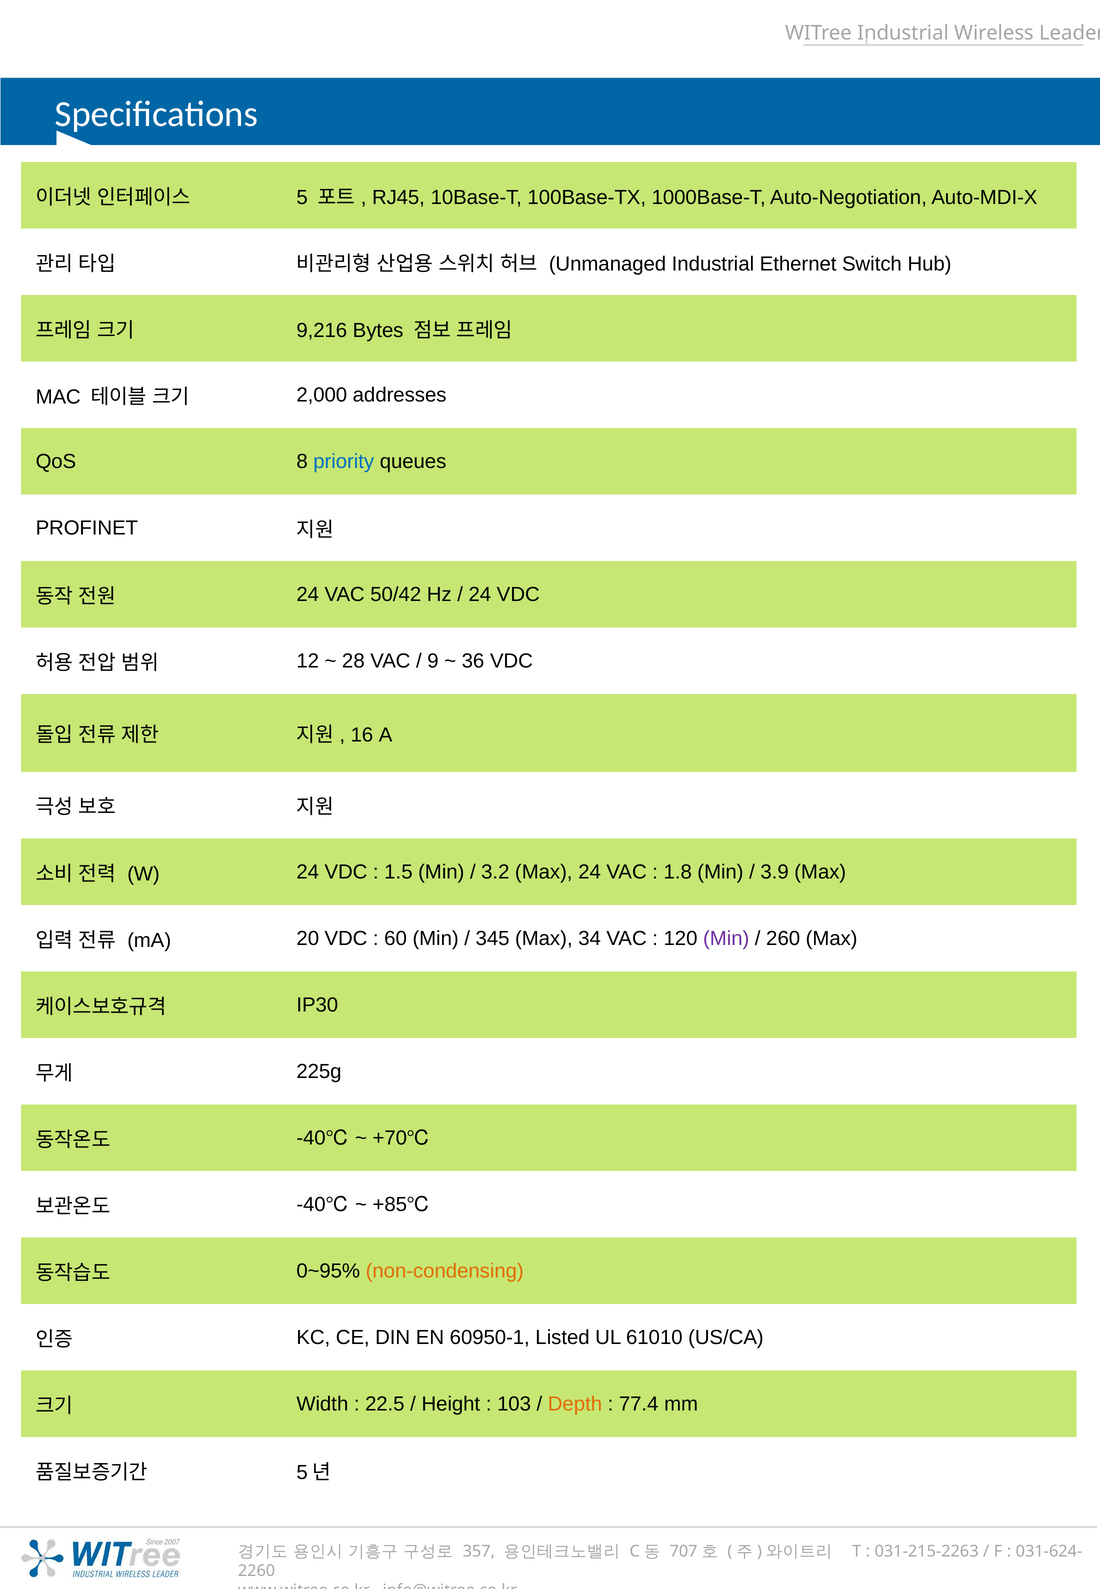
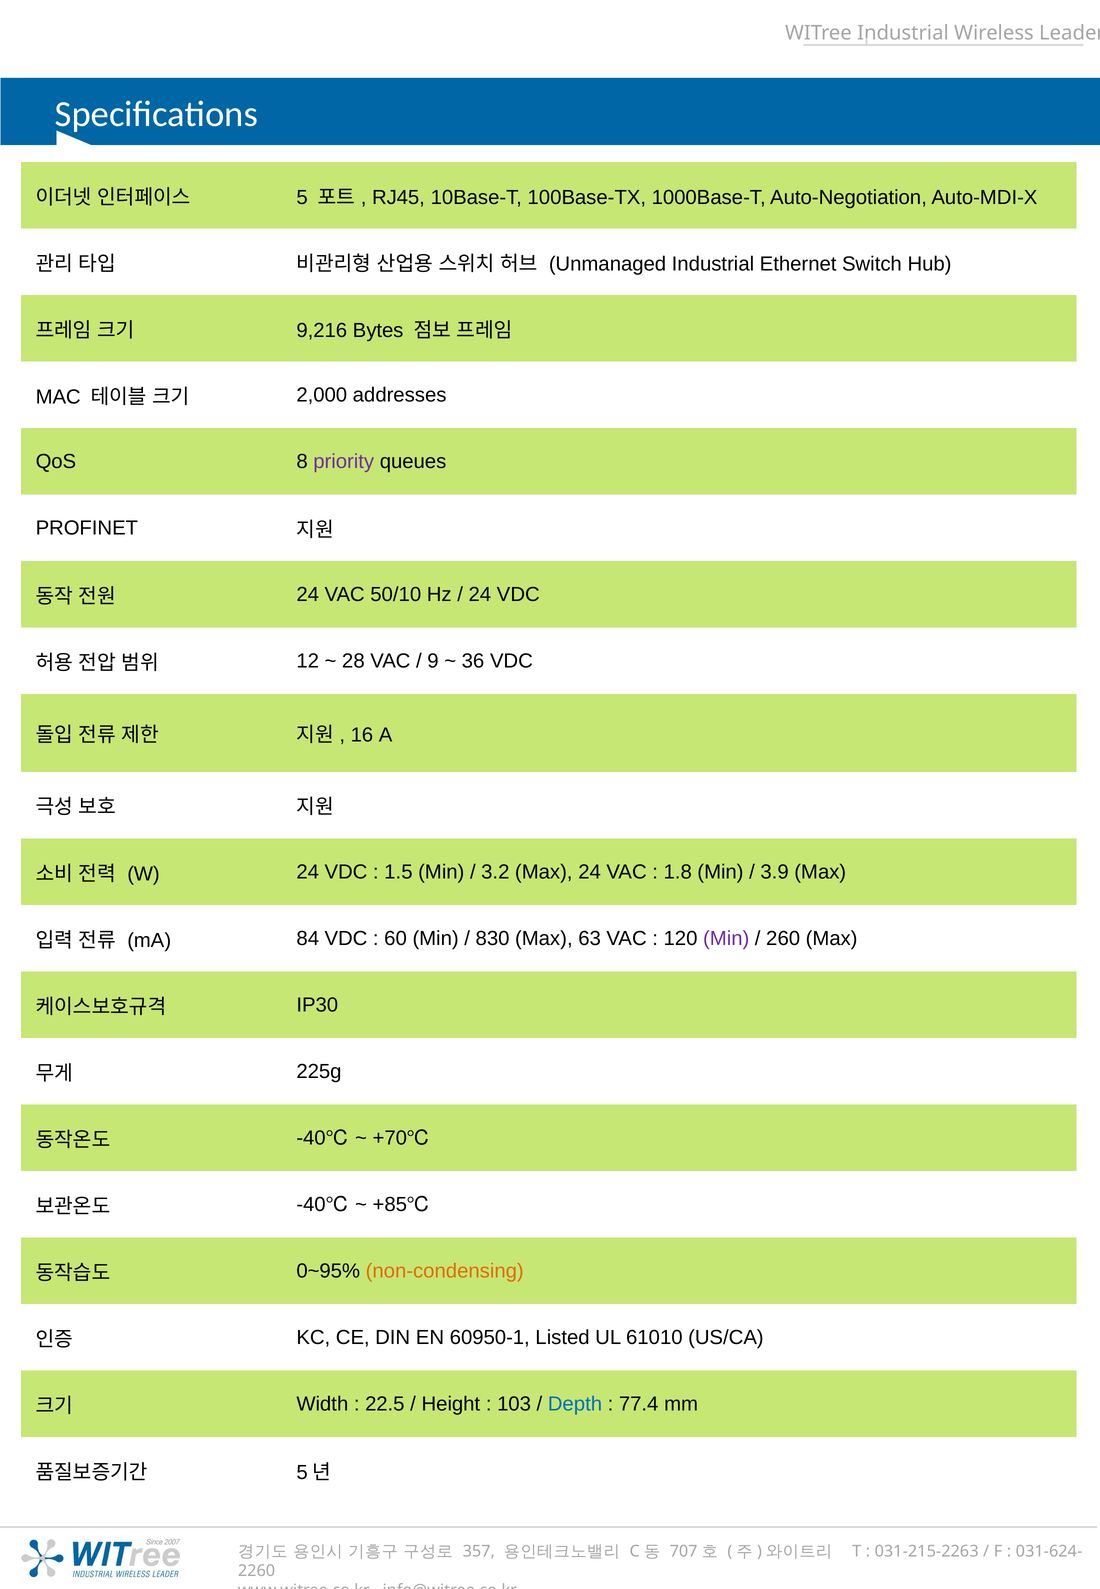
priority colour: blue -> purple (344, 462)
50/42: 50/42 -> 50/10 (396, 595)
20: 20 -> 84 (308, 938)
345: 345 -> 830 (493, 938)
34: 34 -> 63 (590, 938)
Depth colour: orange -> blue (575, 1404)
